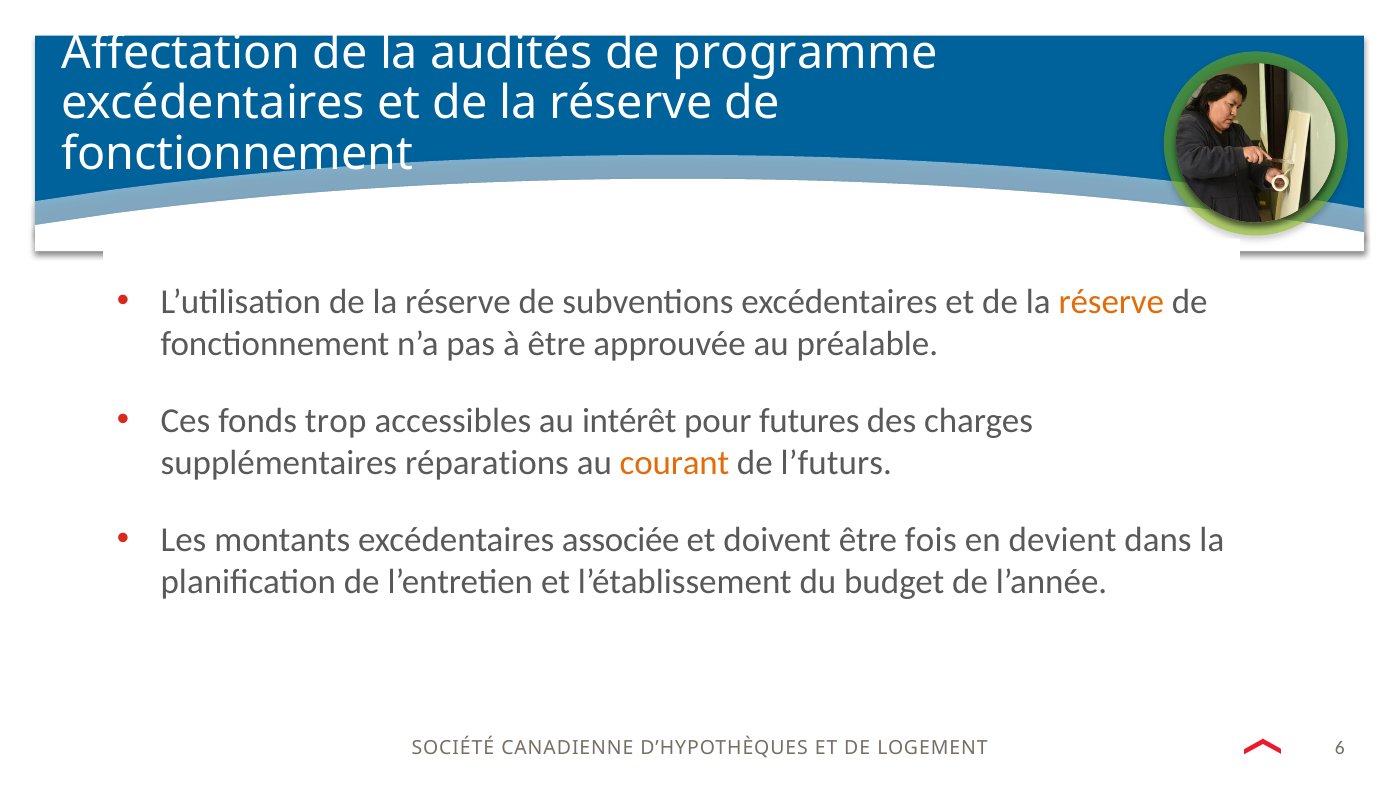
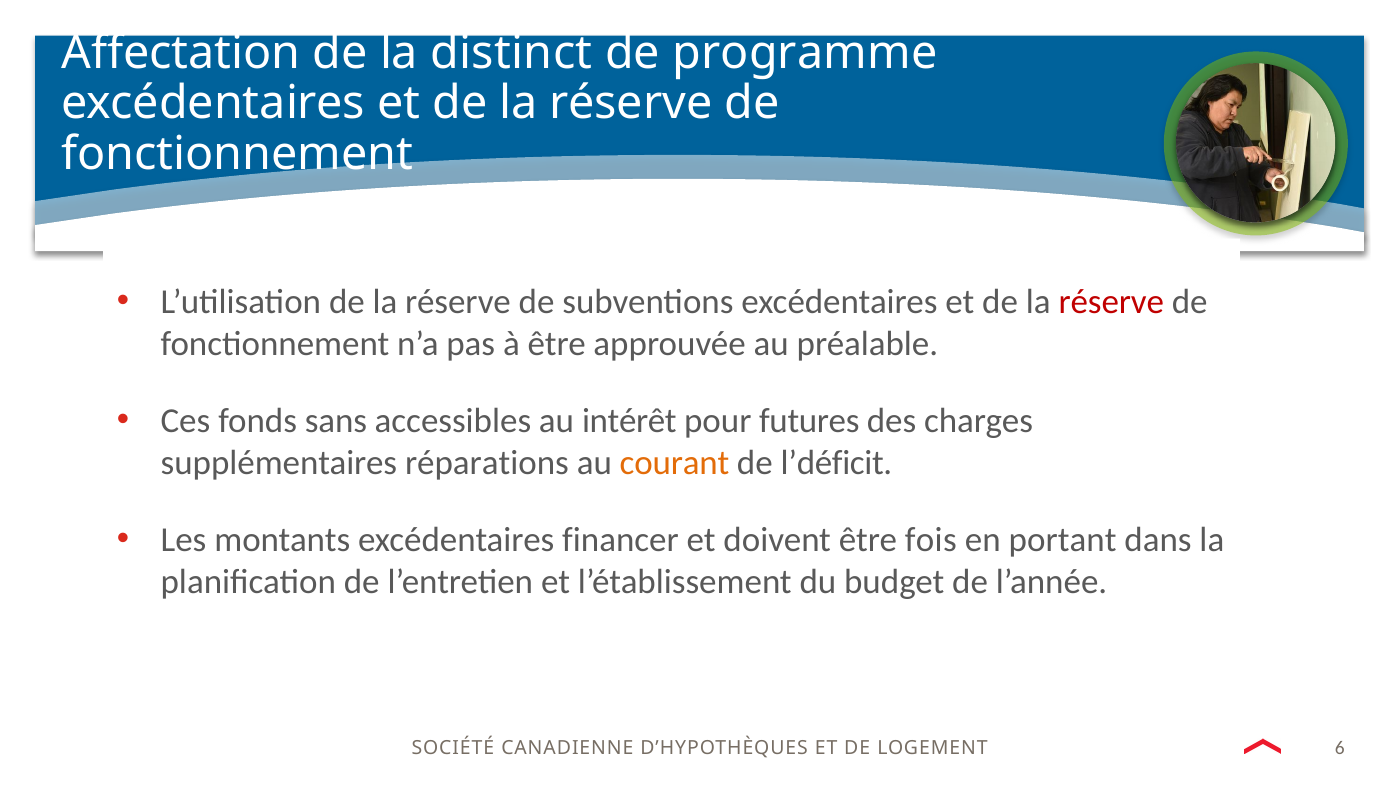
audités: audités -> distinct (512, 53)
réserve colour: orange -> red (1111, 302)
trop: trop -> sans (336, 421)
l’futurs: l’futurs -> l’déficit (836, 463)
associée: associée -> financer (621, 540)
devient: devient -> portant (1063, 540)
